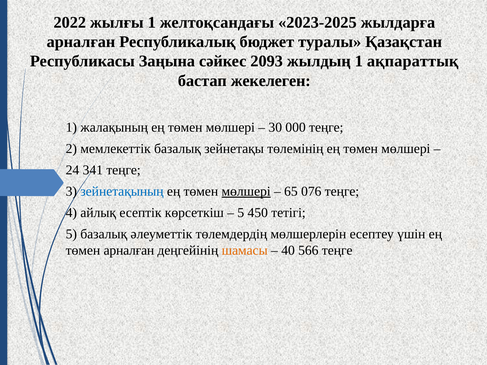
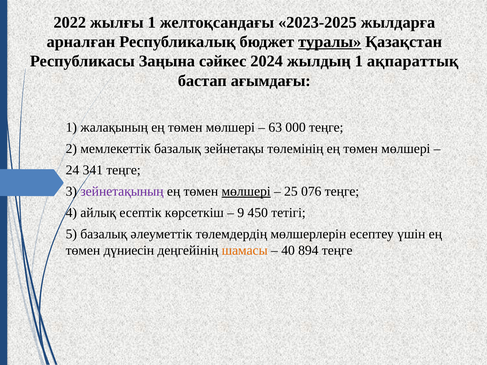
туралы underline: none -> present (330, 42)
2093: 2093 -> 2024 (267, 61)
жекелеген: жекелеген -> ағымдағы (271, 81)
30: 30 -> 63 (275, 128)
зейнетақының colour: blue -> purple (122, 192)
65: 65 -> 25 (291, 192)
5: 5 -> 9 (241, 213)
төмен арналған: арналған -> дүниесін (129, 250)
566: 566 -> 894 (308, 250)
